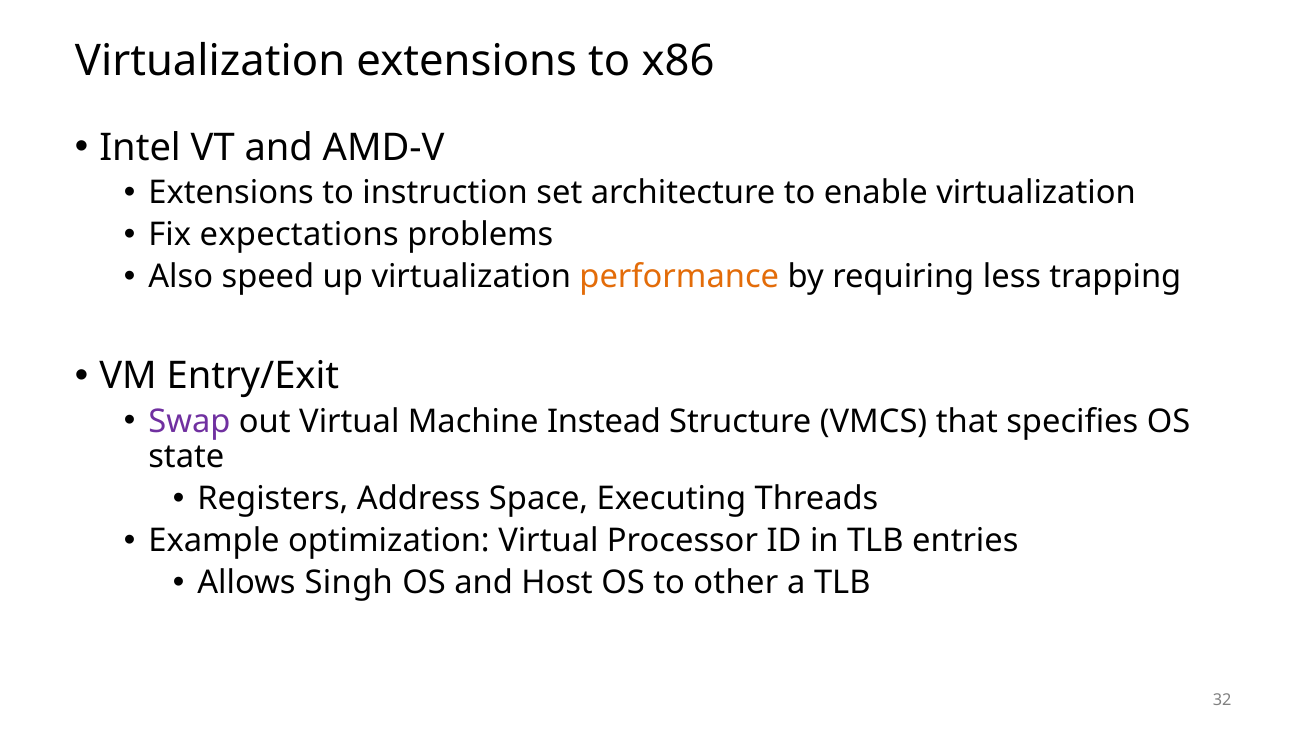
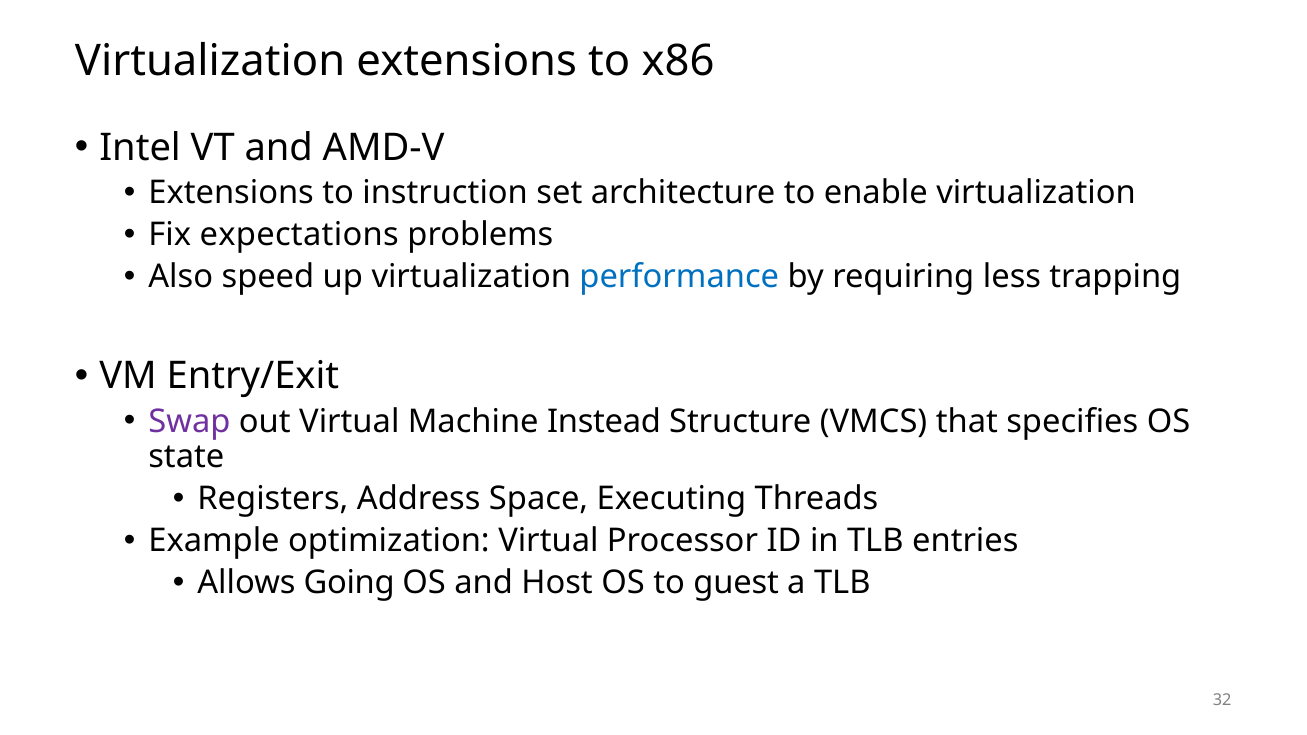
performance colour: orange -> blue (679, 277)
Singh: Singh -> Going (349, 583)
other: other -> guest (736, 583)
